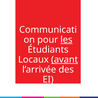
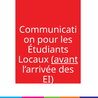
les underline: present -> none (66, 40)
